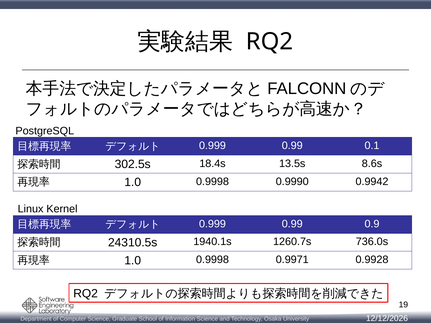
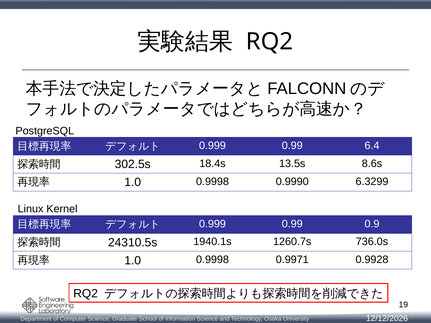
0.1: 0.1 -> 6.4 (372, 146)
0.9942: 0.9942 -> 6.3299 (372, 182)
